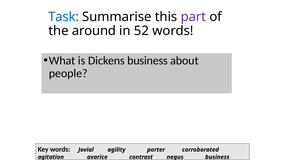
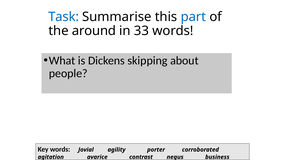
part colour: purple -> blue (193, 17)
52: 52 -> 33 (141, 31)
Dickens business: business -> skipping (147, 61)
